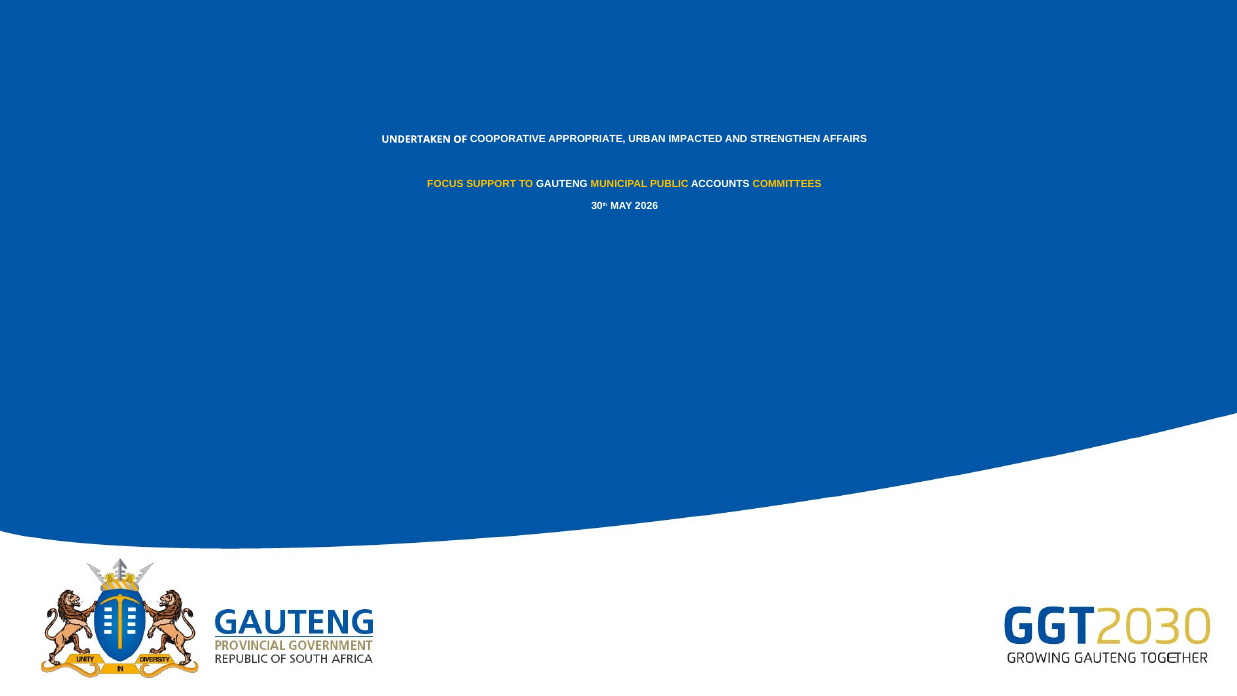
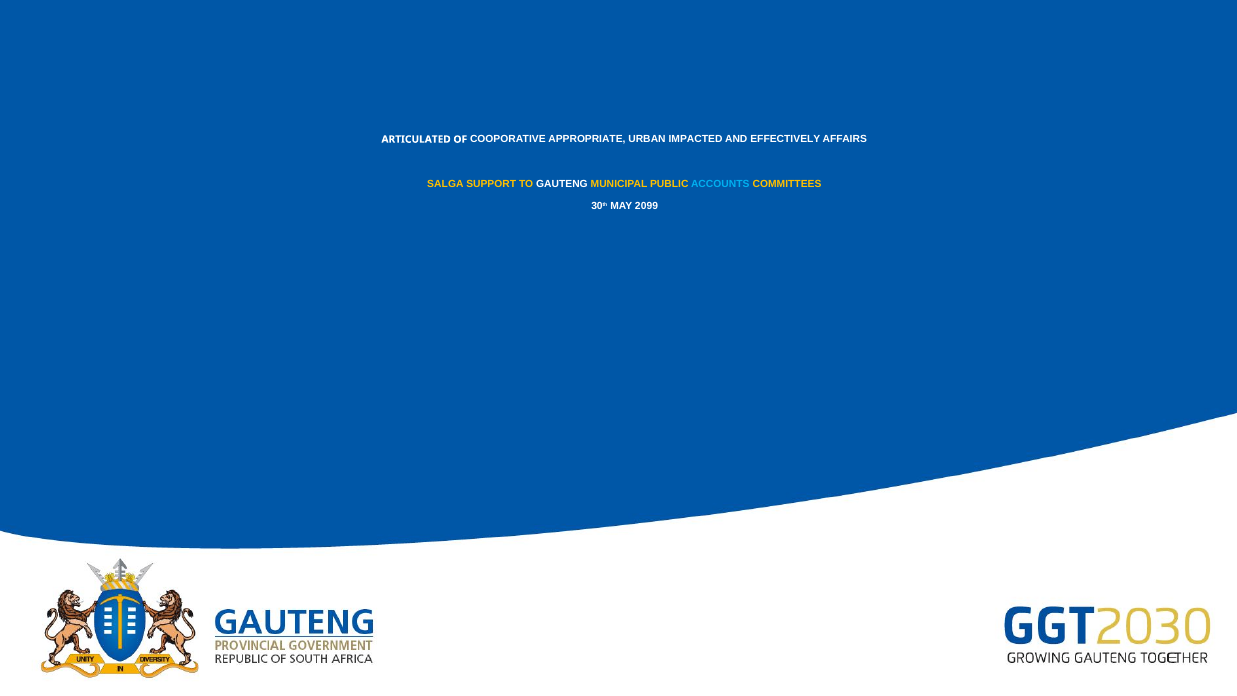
UNDERTAKEN: UNDERTAKEN -> ARTICULATED (416, 139)
STRENGTHEN: STRENGTHEN -> EFFECTIVELY (785, 139)
FOCUS: FOCUS -> SALGA (445, 184)
ACCOUNTS colour: white -> light blue (720, 184)
2026: 2026 -> 2099 (646, 206)
